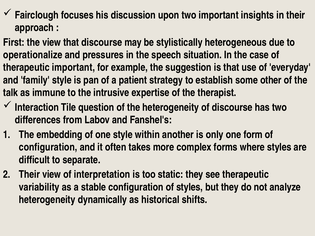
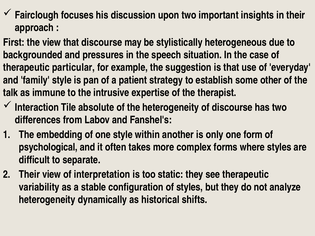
operationalize: operationalize -> backgrounded (33, 55)
therapeutic important: important -> particular (73, 68)
question: question -> absolute (96, 108)
configuration: configuration -> psychological (48, 147)
